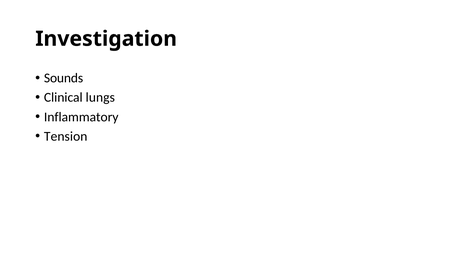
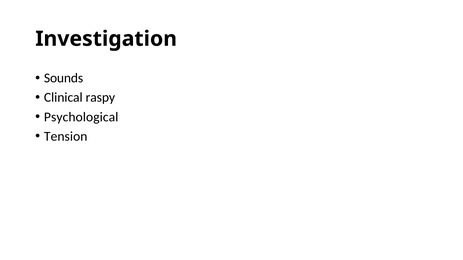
lungs: lungs -> raspy (100, 98)
Inflammatory: Inflammatory -> Psychological (81, 117)
